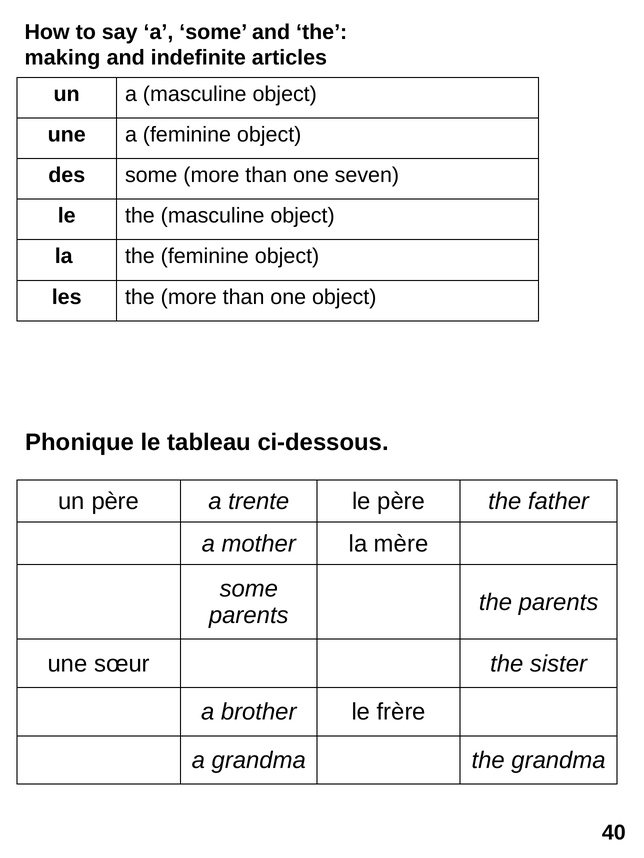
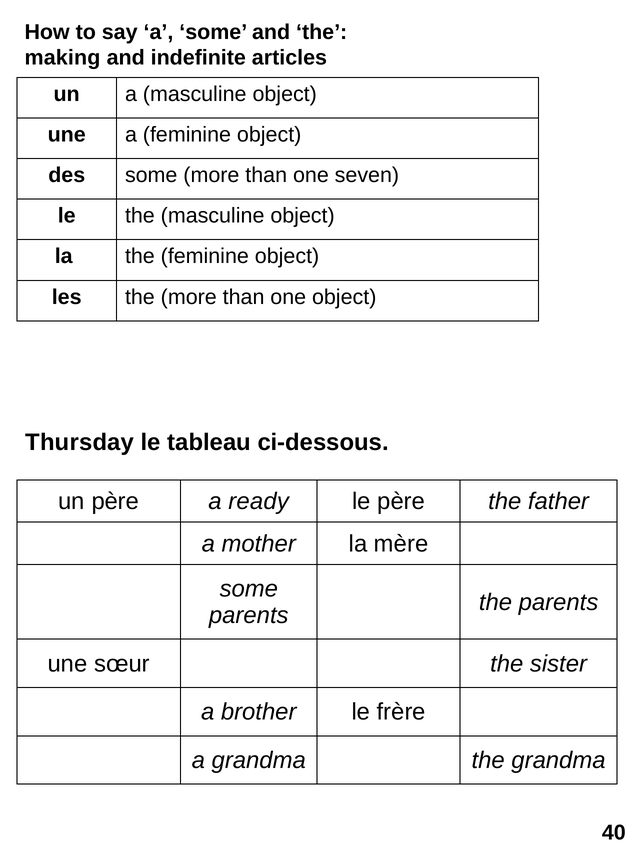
Phonique: Phonique -> Thursday (80, 443)
trente: trente -> ready (259, 502)
